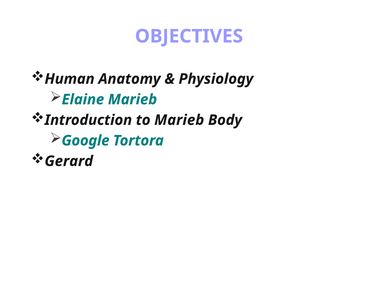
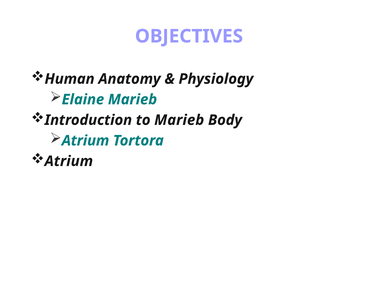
Google: Google -> Atrium (85, 141)
Gerard: Gerard -> Atrium (69, 161)
